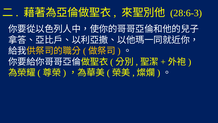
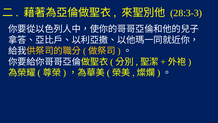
28:6-3: 28:6-3 -> 28:3-3 (186, 13)
